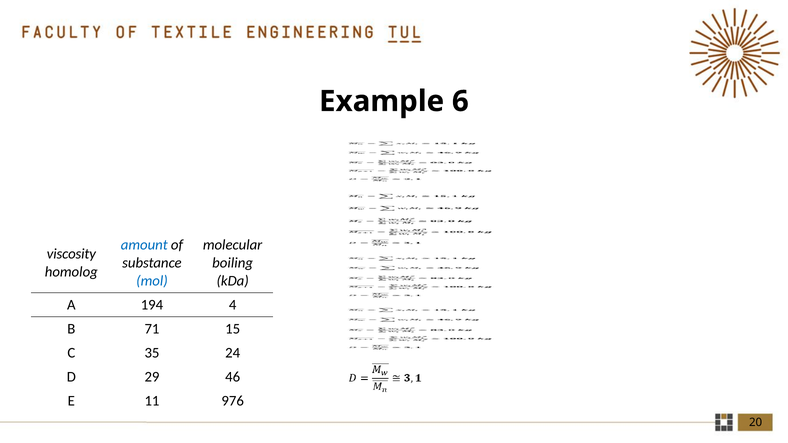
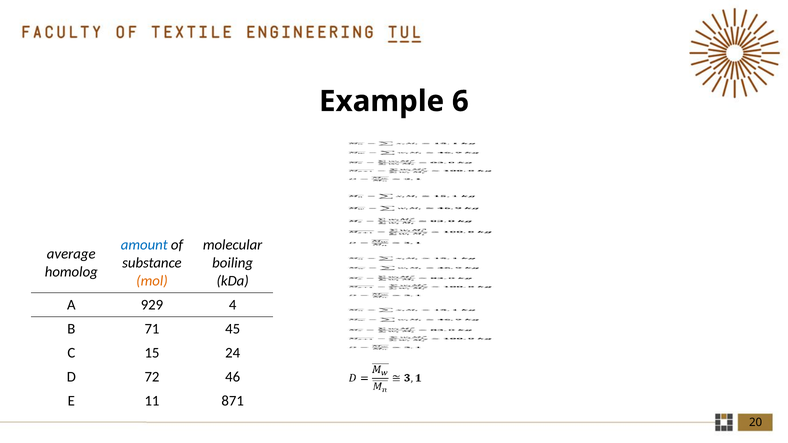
viscosity: viscosity -> average (71, 254)
mol colour: blue -> orange (152, 281)
194: 194 -> 929 (152, 305)
15: 15 -> 45 (233, 329)
35: 35 -> 15 (152, 353)
29: 29 -> 72 (152, 377)
976: 976 -> 871 (233, 401)
